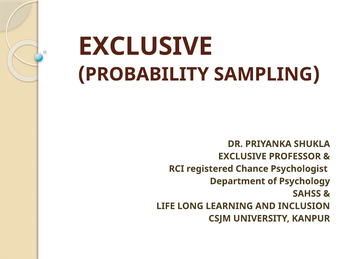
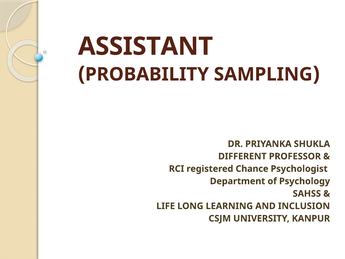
EXCLUSIVE: EXCLUSIVE -> ASSISTANT (145, 46)
EXCLUSIVE: EXCLUSIVE -> DIFFERENT (242, 156)
